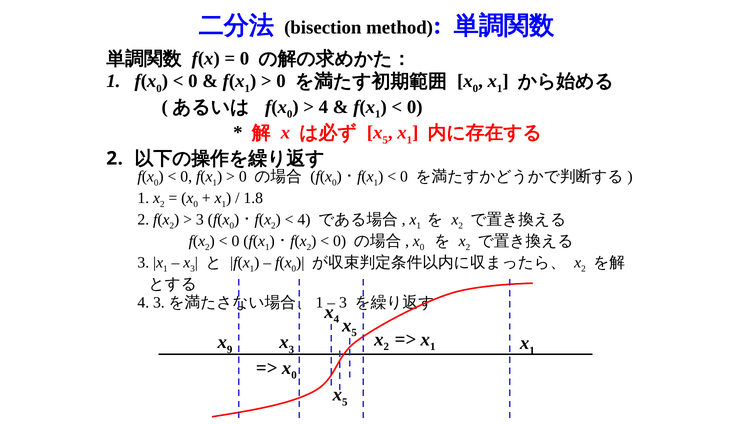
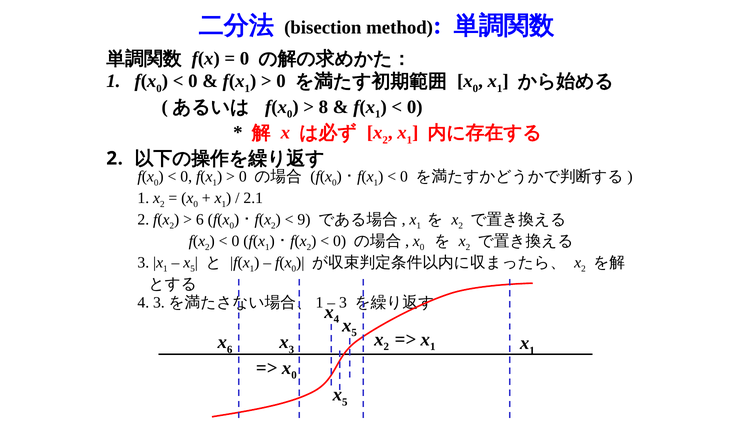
4: 4 -> 8 (323, 107)
5: 5 -> 2 (385, 140)
1.8: 1.8 -> 2.1 (253, 198)
3: 3 -> 6 (200, 219)
4: 4 -> 9 (304, 219)
3: 3 -> 5 (193, 268)
x 9: 9 -> 6 (230, 349)
